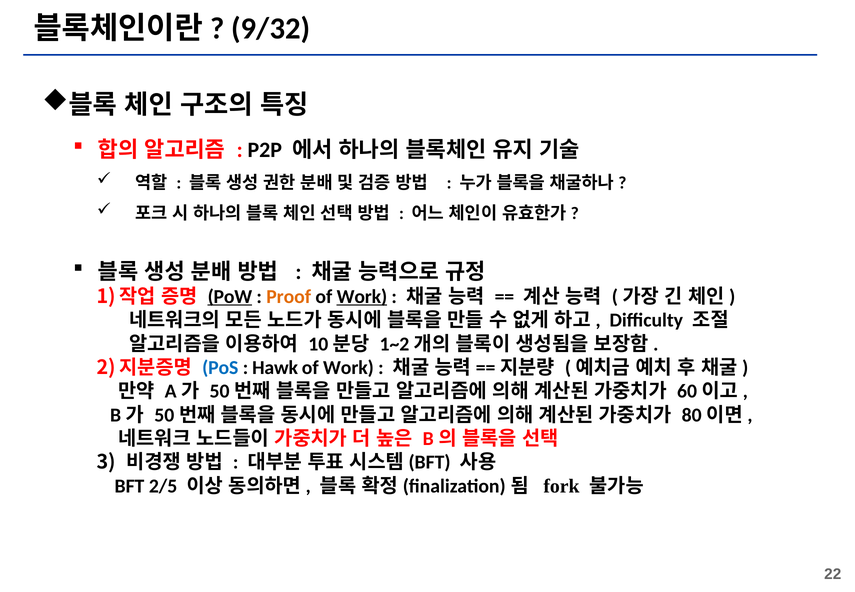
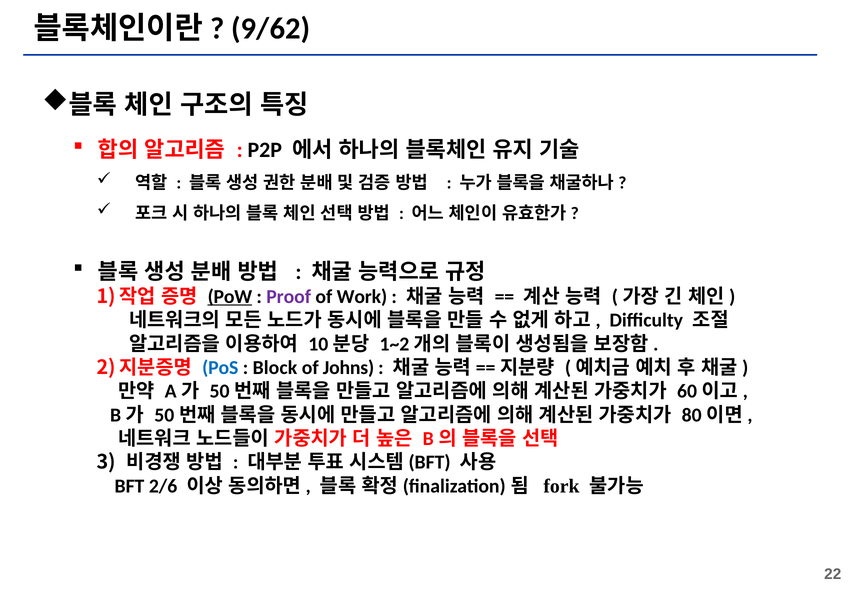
9/32: 9/32 -> 9/62 (271, 28)
Proof colour: orange -> purple (289, 297)
Work underline: present -> none (362, 297)
Hawk: Hawk -> Block (275, 368)
Work: Work -> Johns (349, 368)
2/5: 2/5 -> 2/6 (163, 486)
